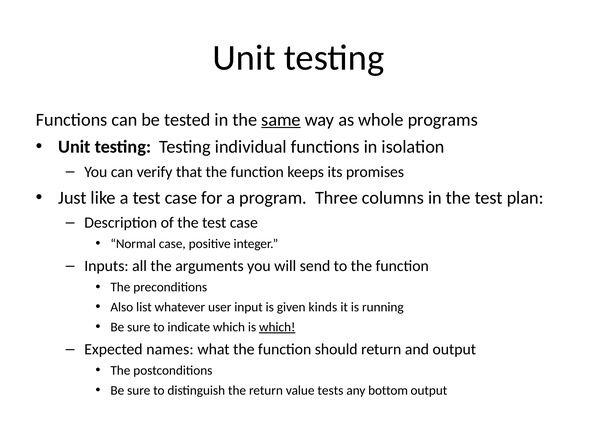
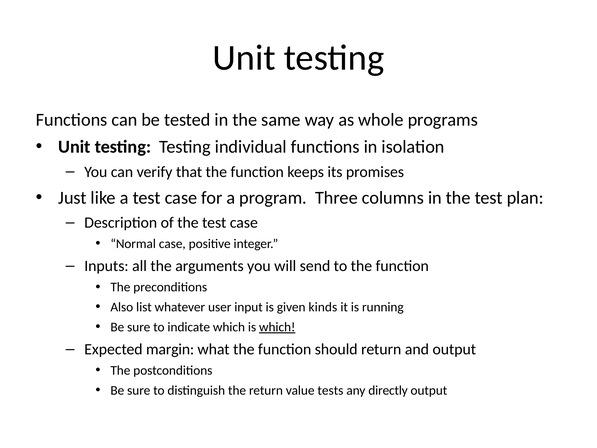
same underline: present -> none (281, 120)
names: names -> margin (170, 349)
bottom: bottom -> directly (388, 390)
